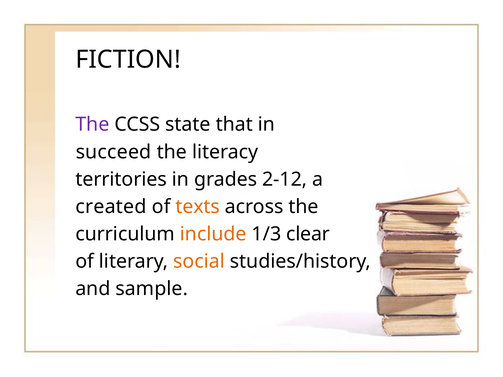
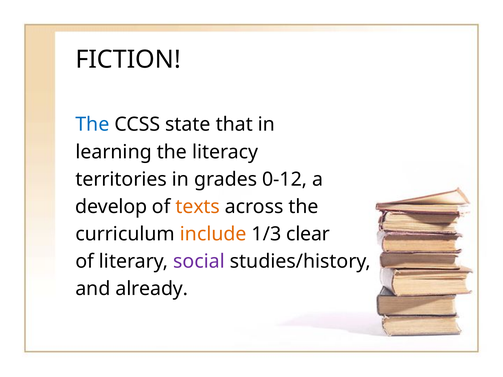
The colour: purple -> blue (92, 125)
succeed: succeed -> learning (114, 152)
2-12: 2-12 -> 0-12 (285, 179)
created: created -> develop (111, 207)
social colour: orange -> purple (199, 262)
sample: sample -> already (152, 289)
